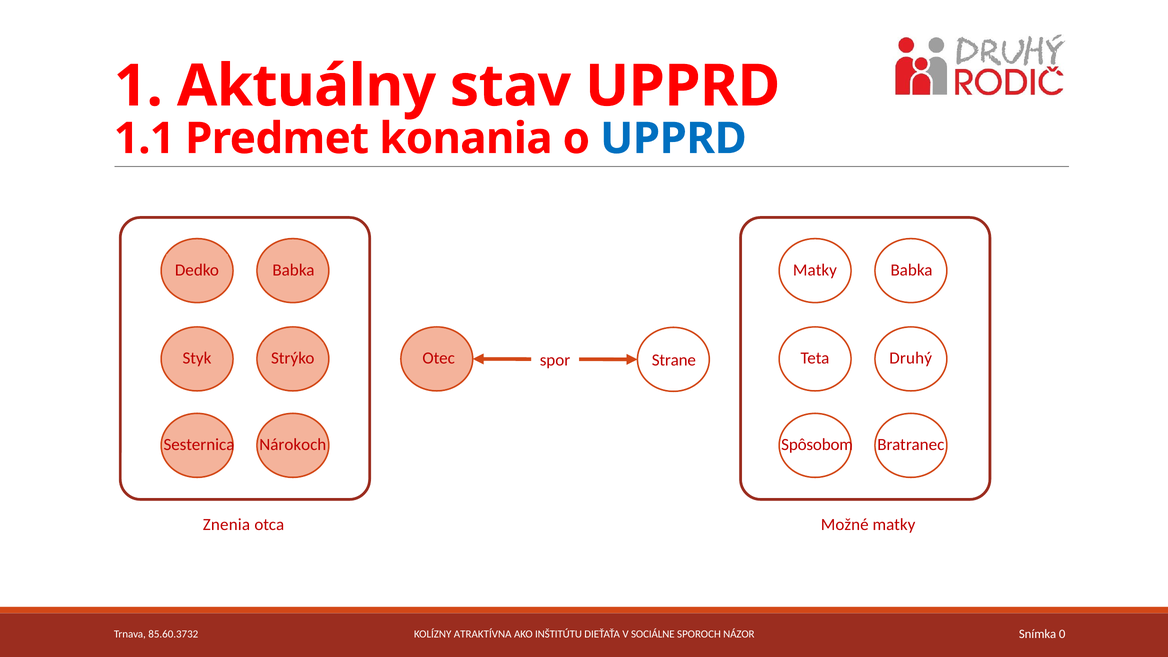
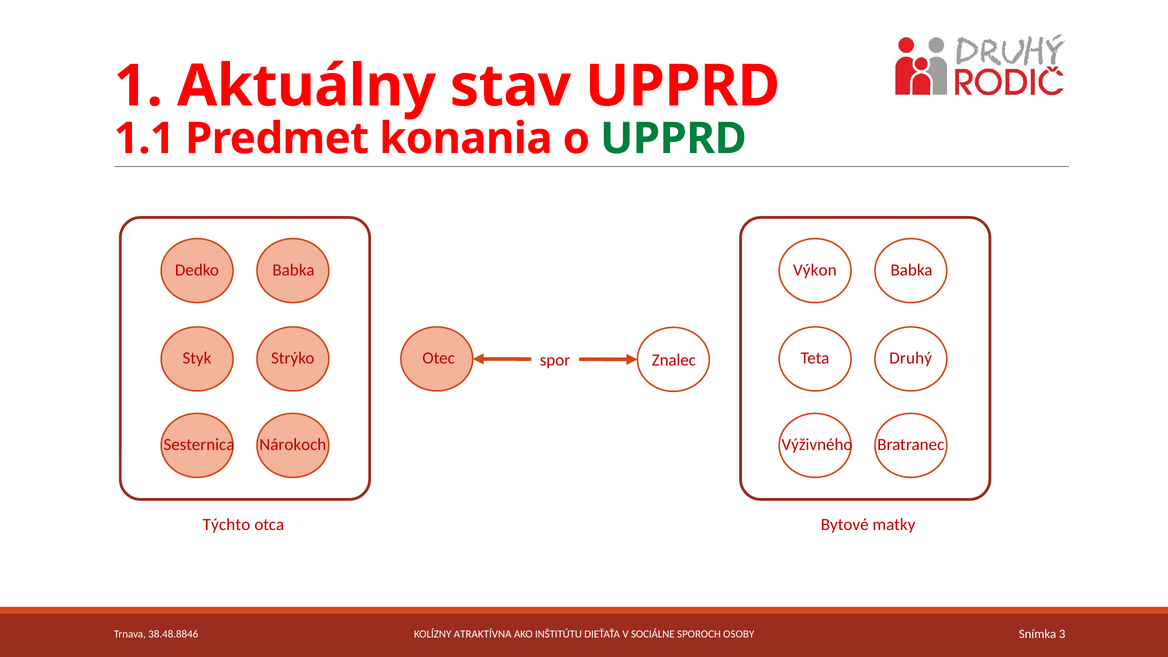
UPPRD colour: blue -> green (673, 139)
Matky: Matky -> Výkon (815, 270)
Strane: Strane -> Znalec (674, 360)
Spôsobom: Spôsobom -> Výživného (817, 445)
Znenia: Znenia -> Týchto (226, 525)
Možné: Možné -> Bytové (845, 525)
0: 0 -> 3 (1062, 634)
85.60.3732: 85.60.3732 -> 38.48.8846 (173, 634)
NÁZOR: NÁZOR -> OSOBY (739, 634)
